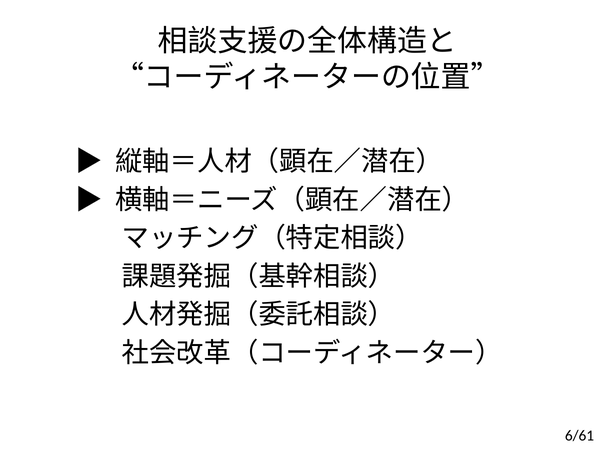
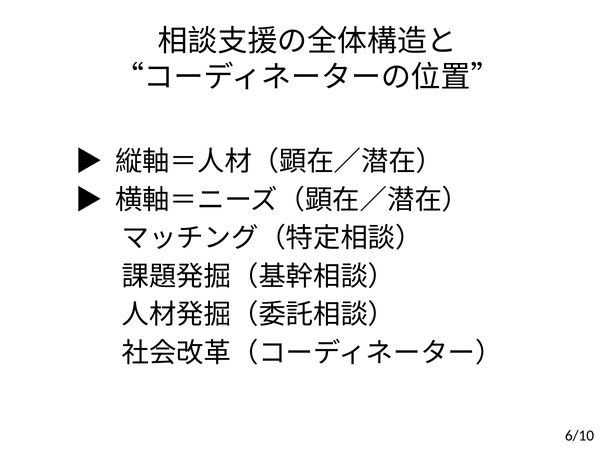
6/61: 6/61 -> 6/10 (580, 436)
